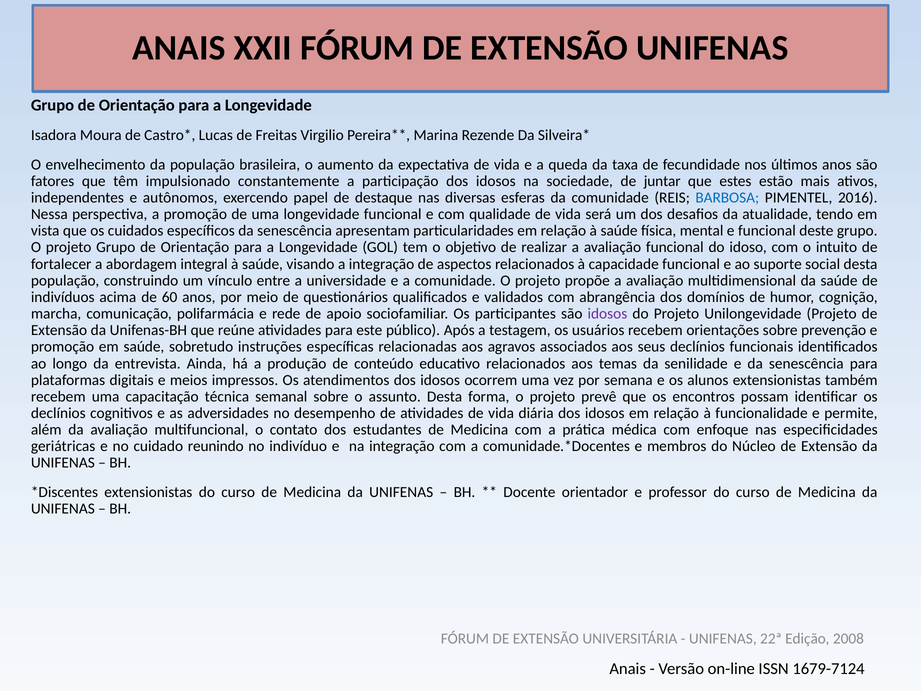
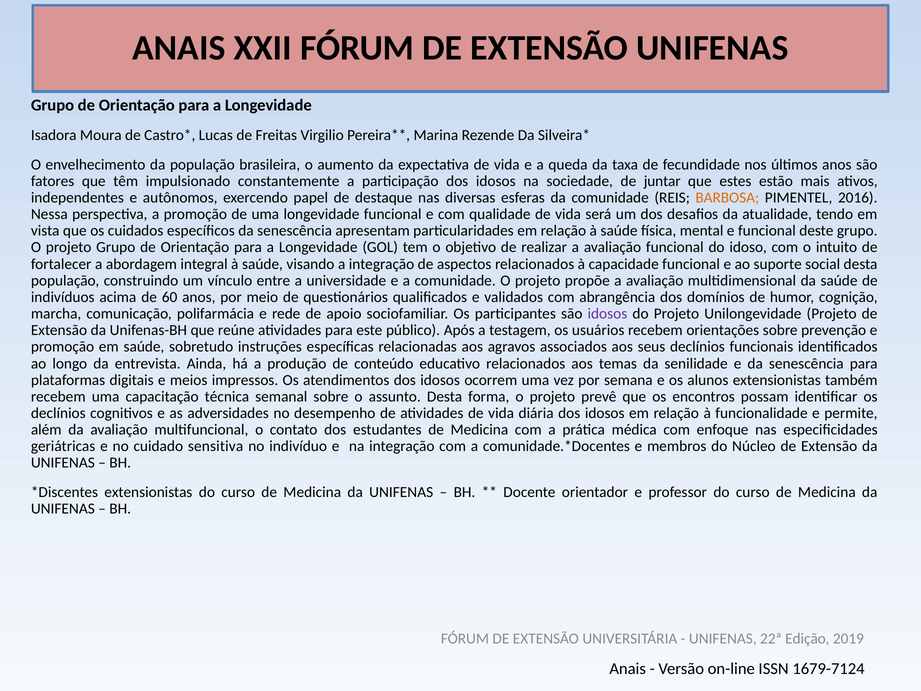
BARBOSA colour: blue -> orange (727, 198)
reunindo: reunindo -> sensitiva (216, 446)
2008: 2008 -> 2019 (848, 639)
